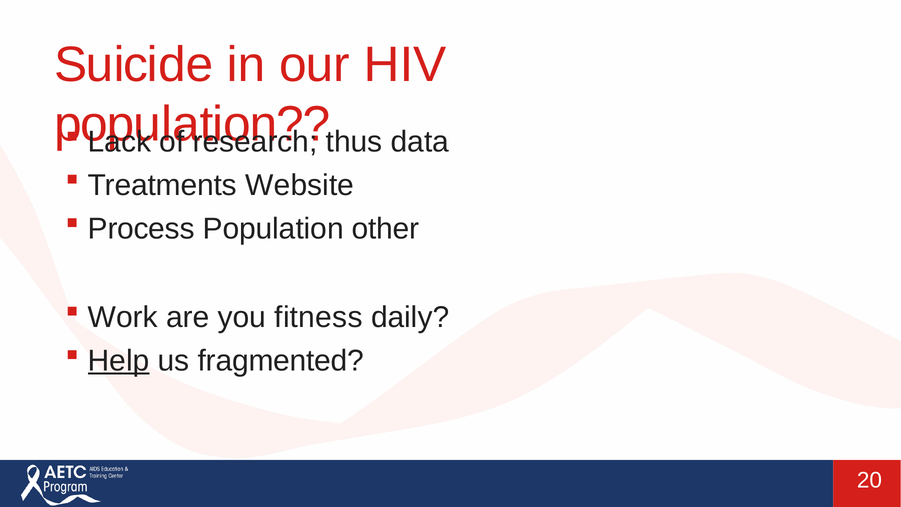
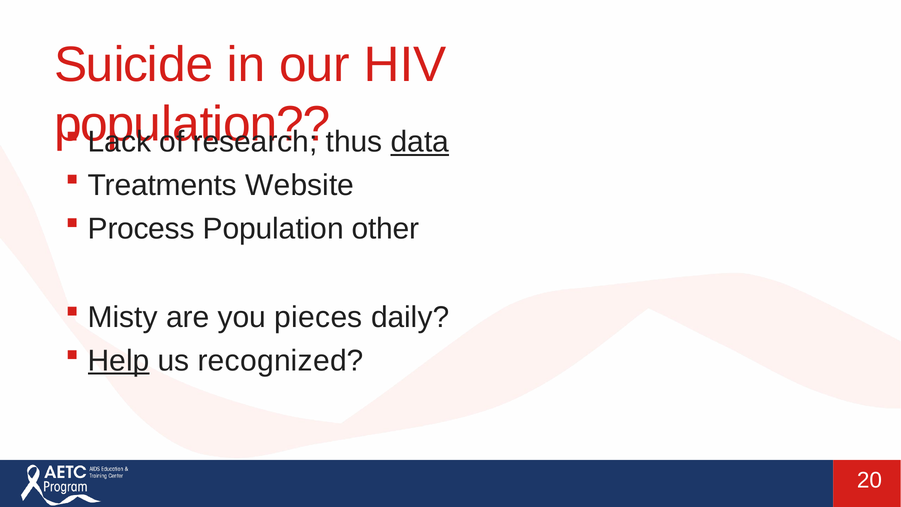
data underline: none -> present (420, 142)
Work: Work -> Misty (123, 317)
fitness: fitness -> pieces (318, 317)
fragmented: fragmented -> recognized (281, 360)
